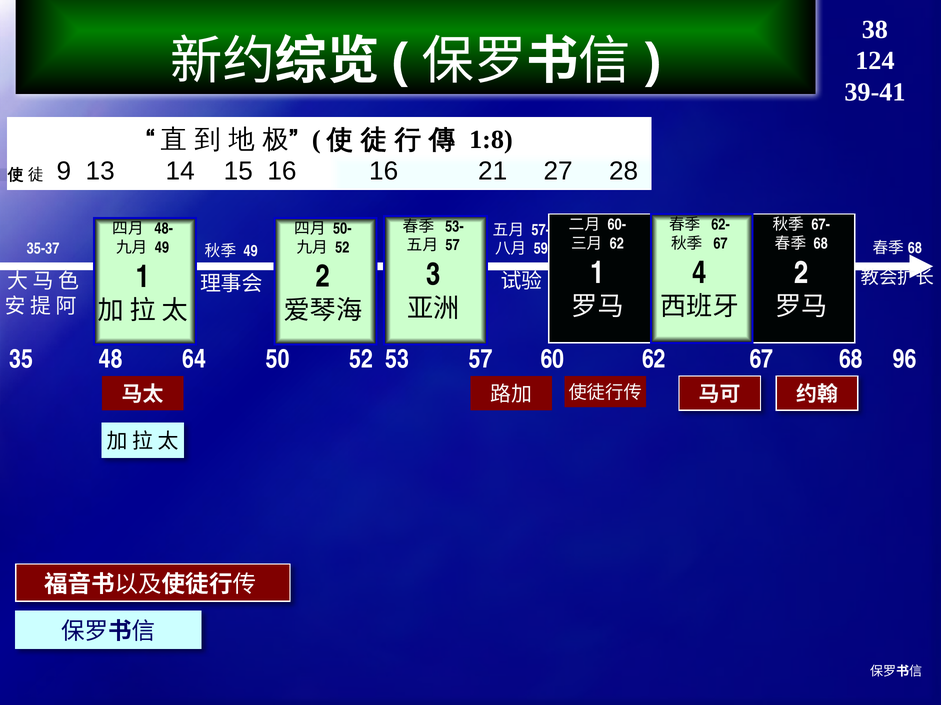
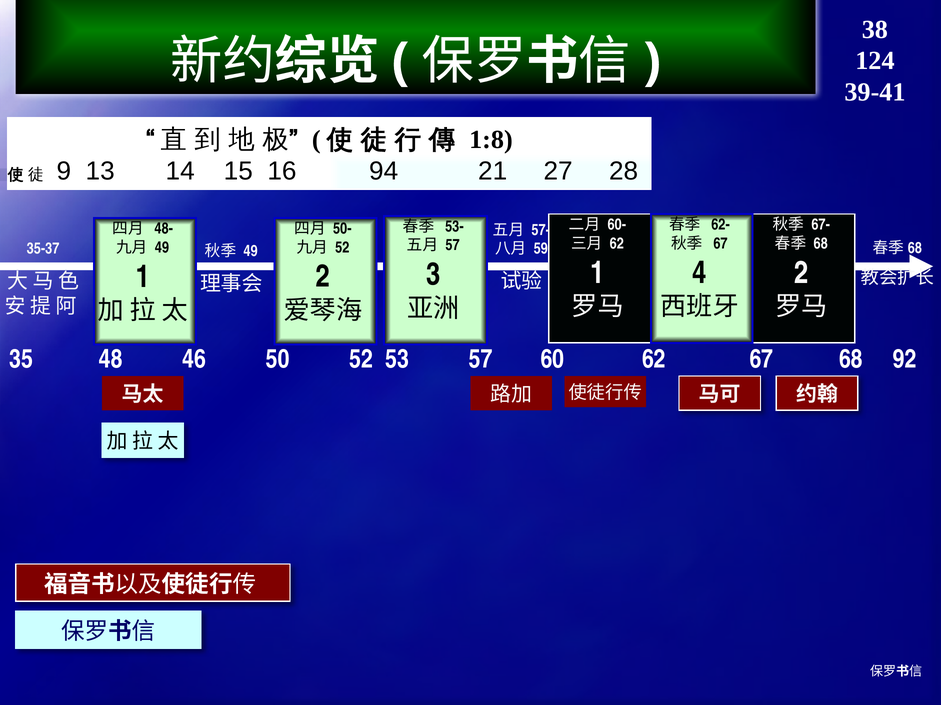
16 16: 16 -> 94 (384, 171)
64: 64 -> 46 (194, 359)
96: 96 -> 92 (905, 359)
